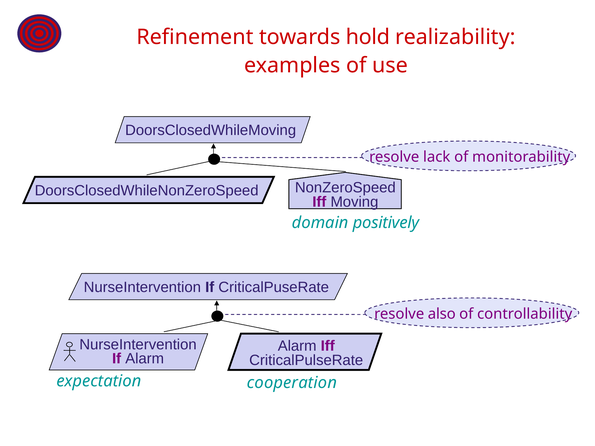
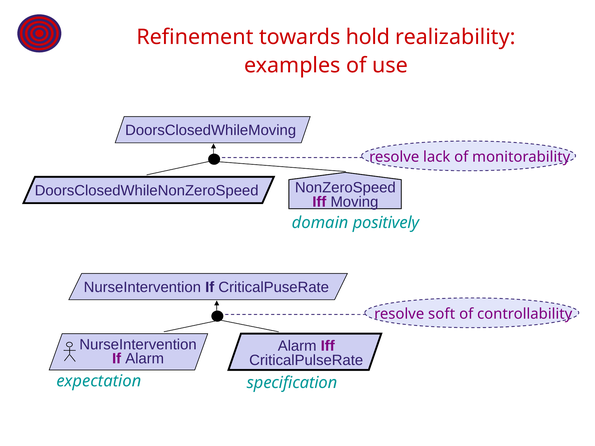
also: also -> soft (442, 314)
cooperation: cooperation -> specification (292, 383)
